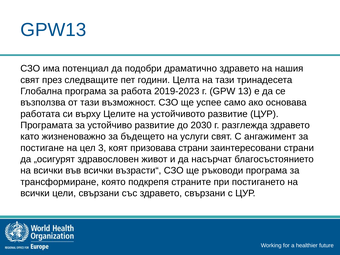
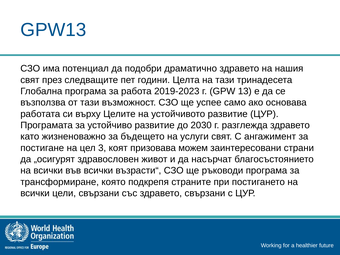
призовава страни: страни -> можем (193, 148)
